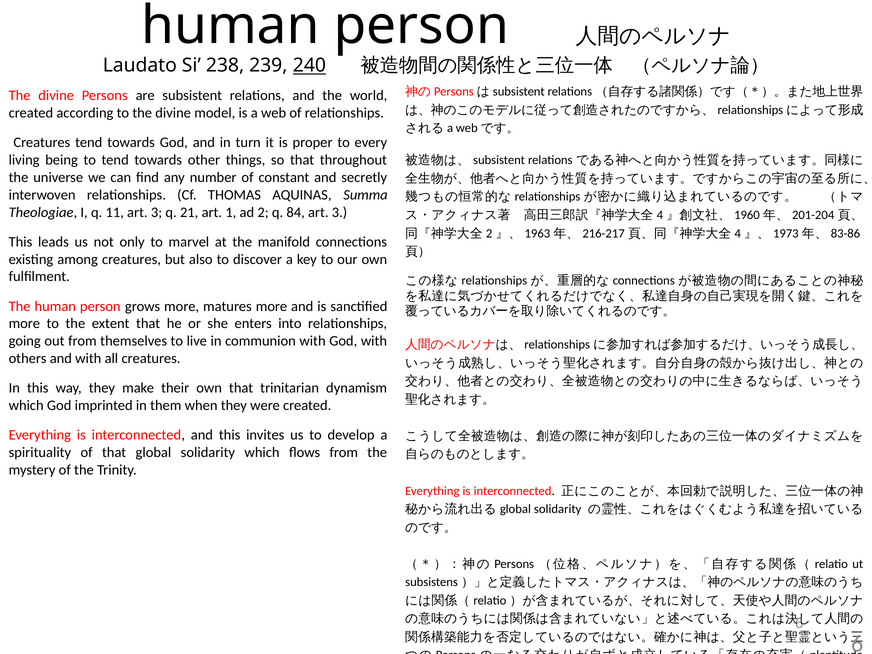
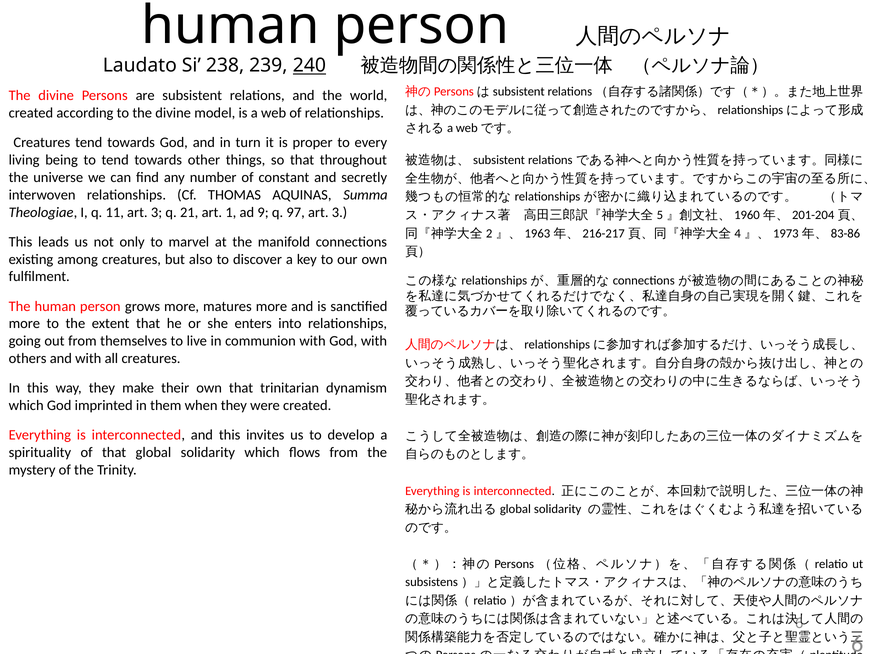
ad 2: 2 -> 9 (263, 212)
84: 84 -> 97 (296, 212)
4: 4 -> 5 (660, 215)
